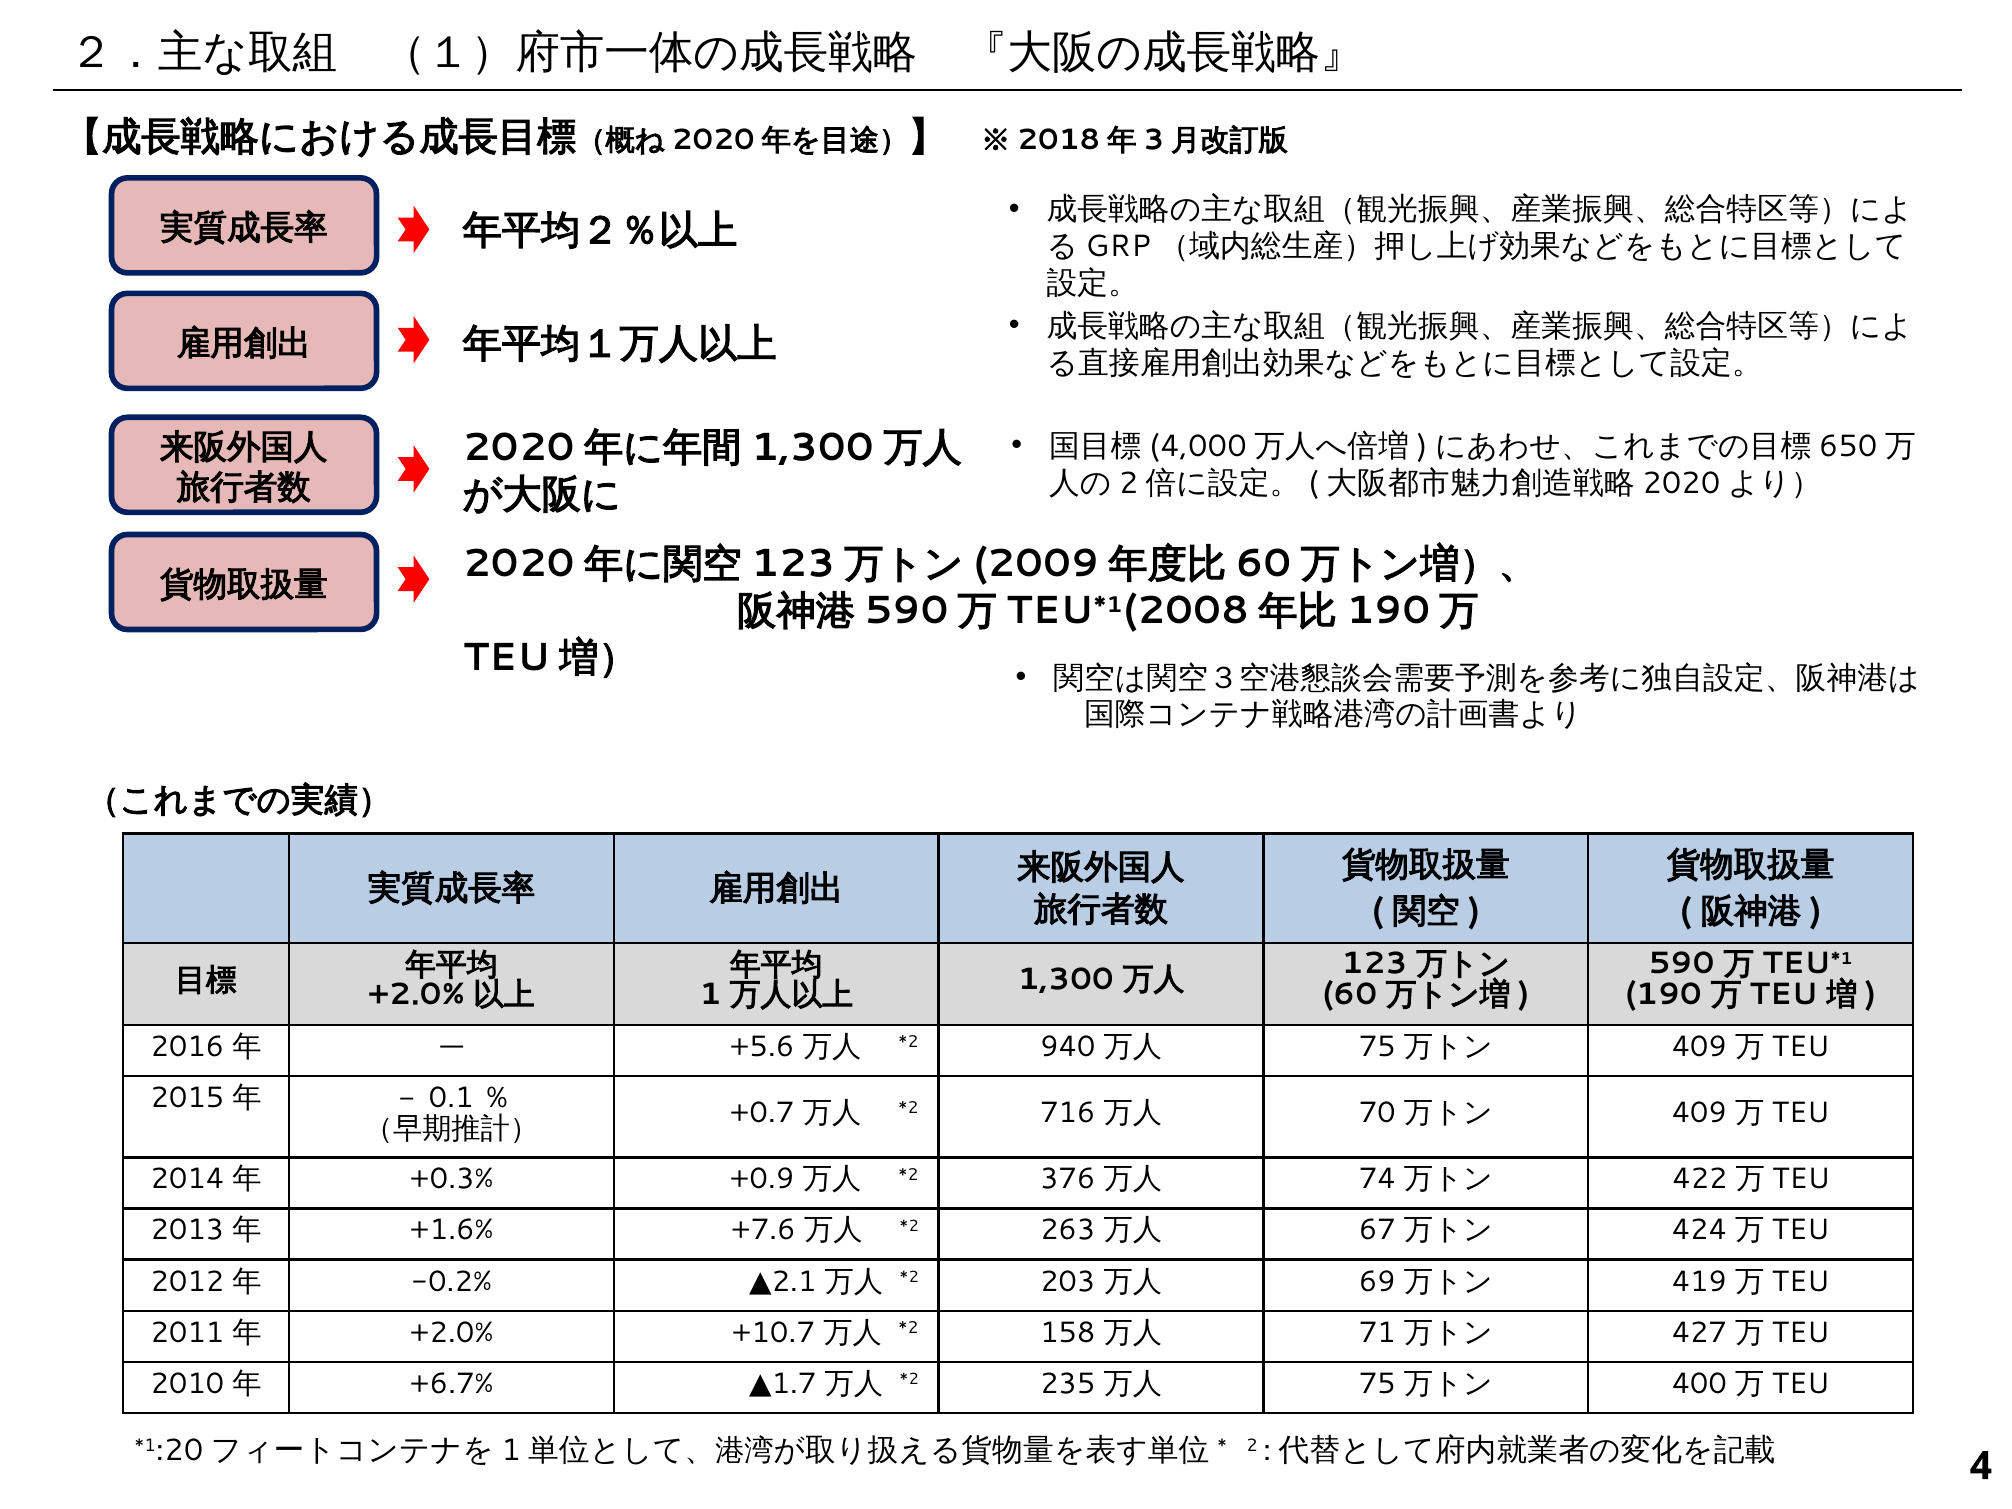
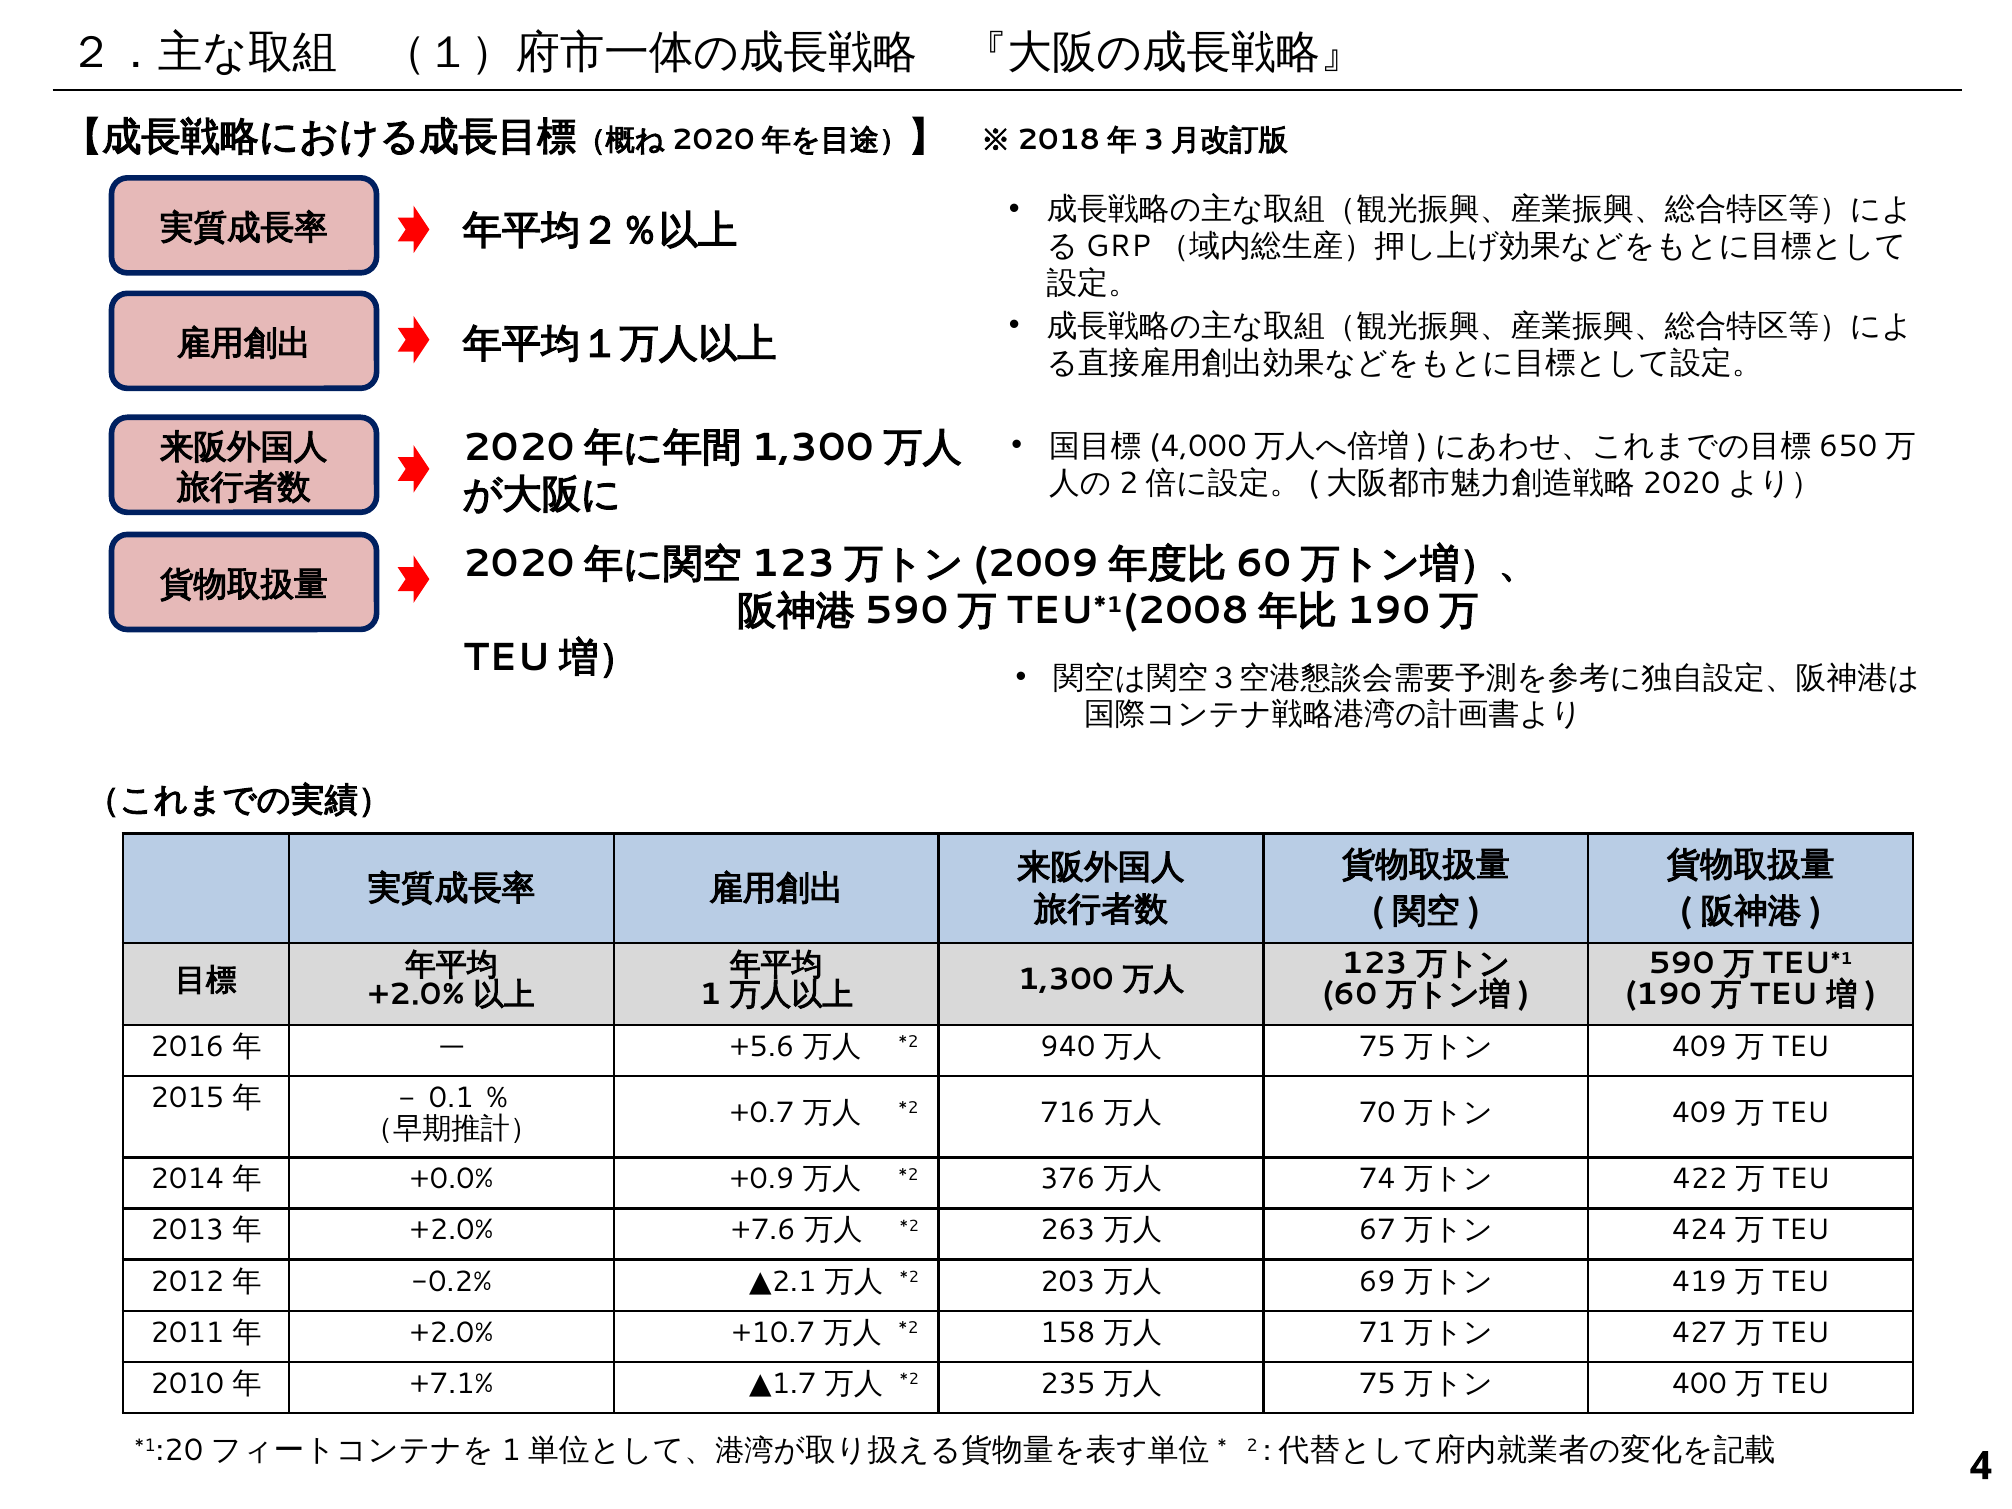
+0.3%: +0.3% -> +0.0% (452, 1179)
+1.6%: +1.6% -> +2.0% (452, 1230)
+6.7%: +6.7% -> +7.1% (452, 1384)
